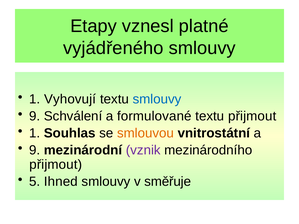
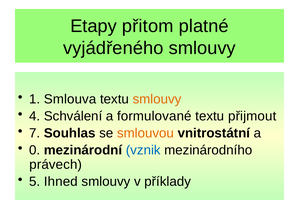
vznesl: vznesl -> přitom (148, 26)
Vyhovují: Vyhovují -> Smlouva (70, 99)
smlouvy colour: blue -> orange (157, 99)
9: 9 -> 4 (35, 116)
1: 1 -> 7 (35, 133)
9: 9 -> 0 (35, 150)
vznik colour: purple -> blue (143, 150)
přijmout: přijmout -> právech (56, 165)
směřuje: směřuje -> příklady (168, 182)
